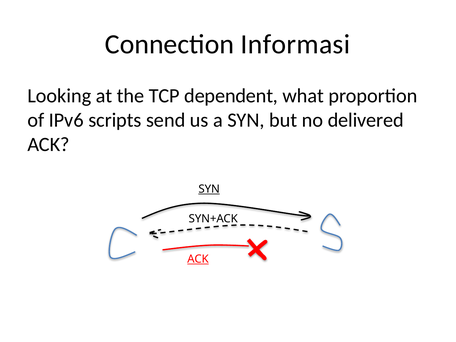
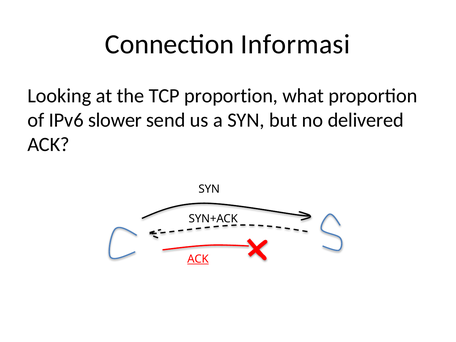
TCP dependent: dependent -> proportion (231, 96)
scripts: scripts -> slower (115, 120)
SYN underline: present -> none (209, 189)
